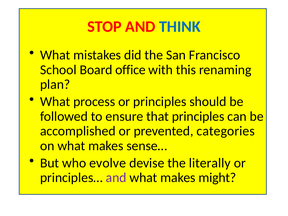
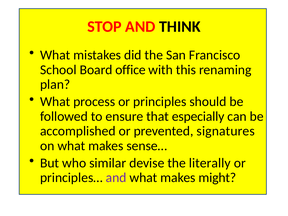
THINK colour: blue -> black (180, 27)
that principles: principles -> especially (198, 116)
categories: categories -> signatures (226, 131)
evolve: evolve -> similar (108, 163)
